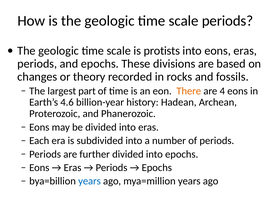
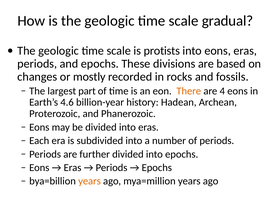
scale periods: periods -> gradual (228, 21)
theory: theory -> mostly (89, 77)
years colour: blue -> orange (89, 181)
